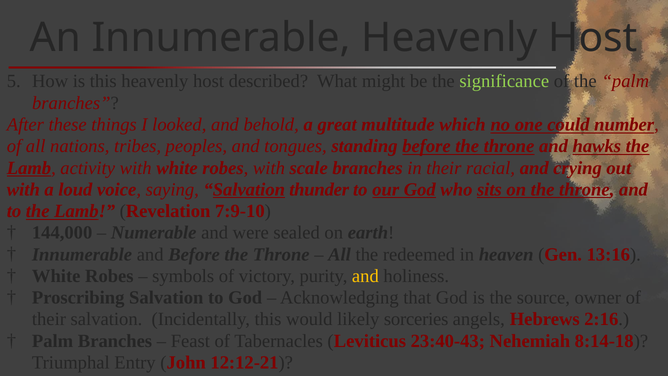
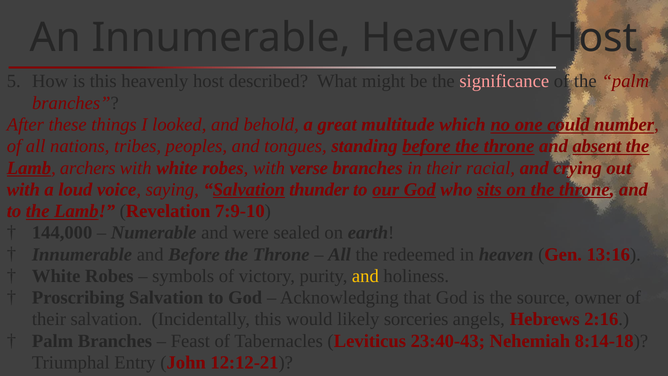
significance colour: light green -> pink (504, 81)
hawks: hawks -> absent (597, 146)
activity: activity -> archers (88, 168)
scale: scale -> verse (309, 168)
